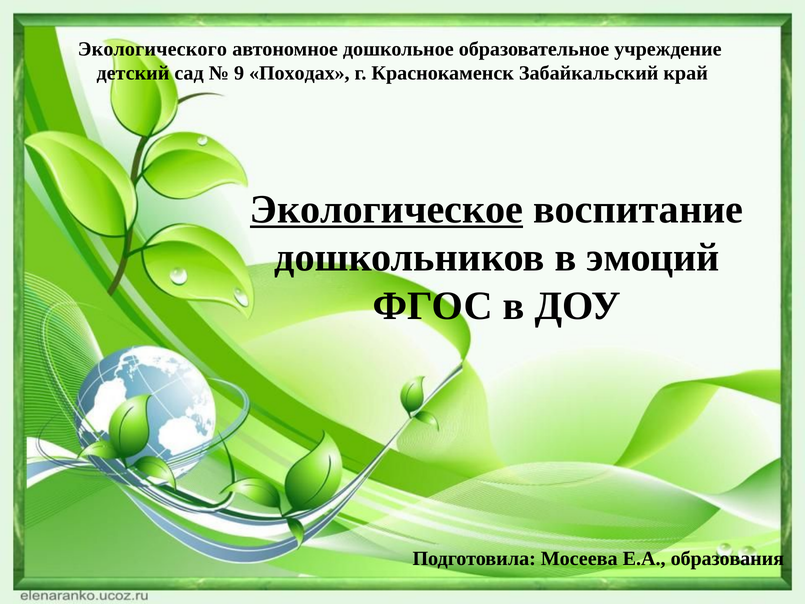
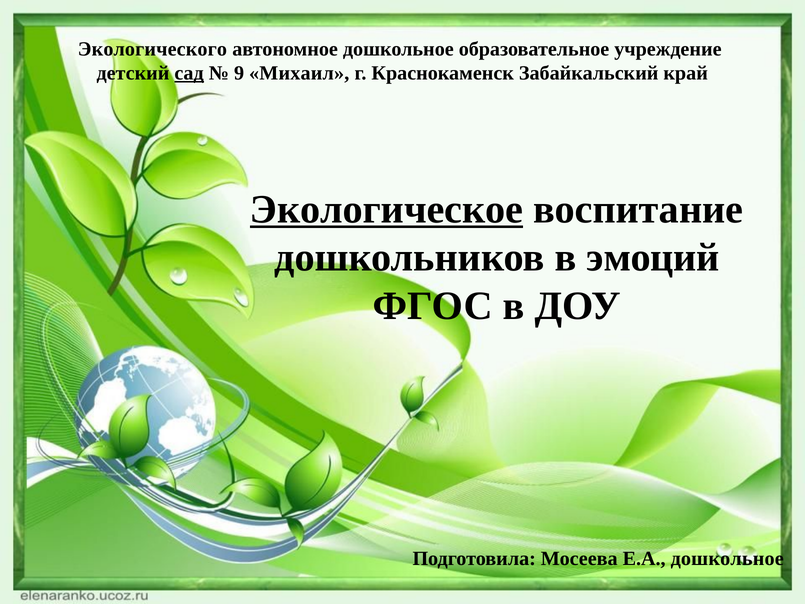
сад underline: none -> present (189, 73)
Походах: Походах -> Михаил (299, 73)
Е.А образования: образования -> дошкольное (727, 558)
